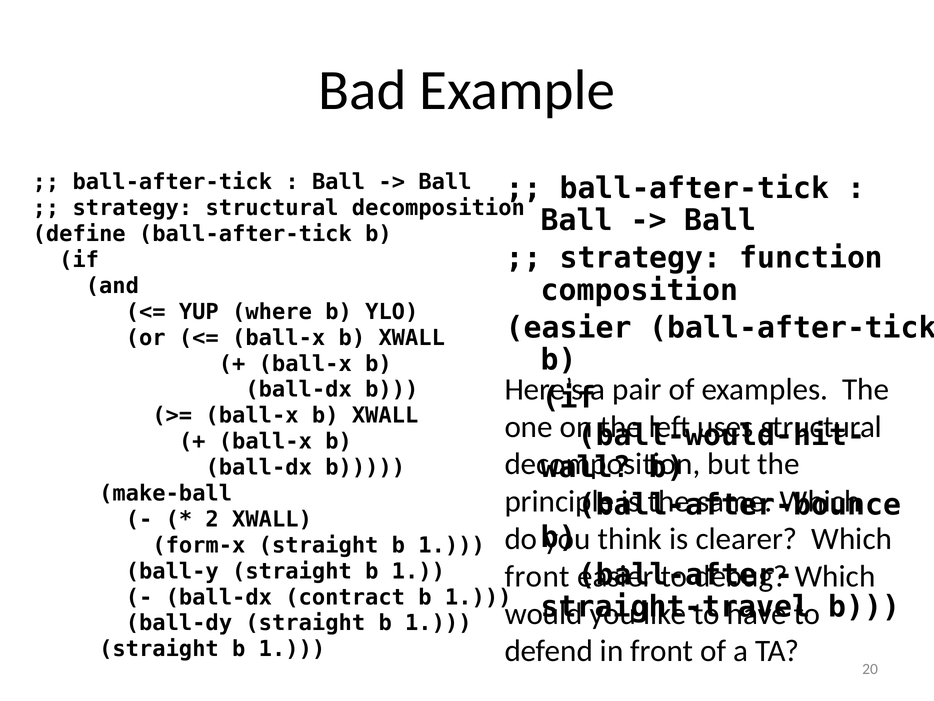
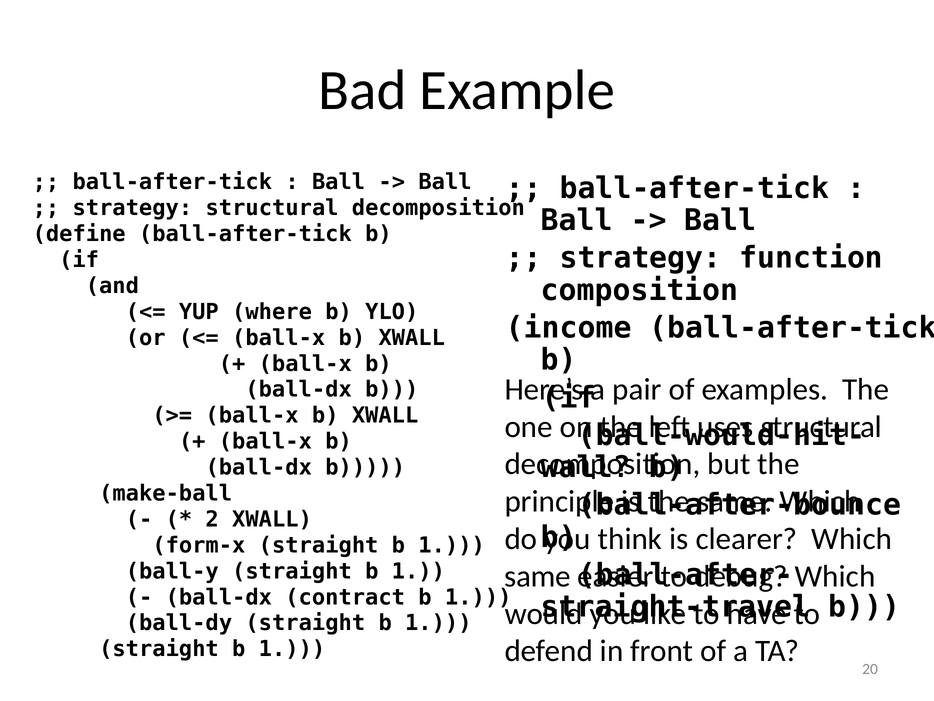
easier: easier -> income (569, 328)
front: front -> same (538, 576)
